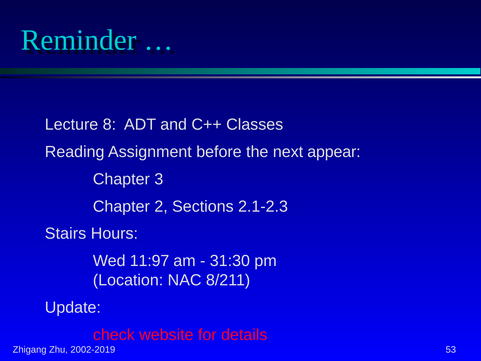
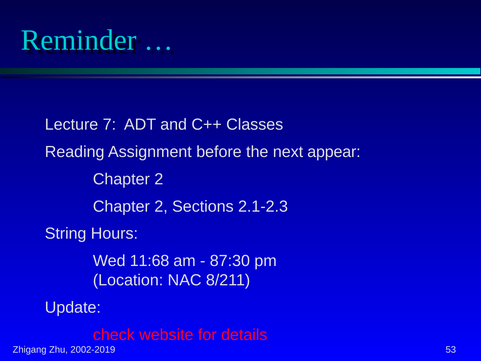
8: 8 -> 7 (109, 125)
3: 3 -> 2 (159, 179)
Stairs: Stairs -> String (66, 234)
11:97: 11:97 -> 11:68 (150, 261)
31:30: 31:30 -> 87:30 (230, 261)
